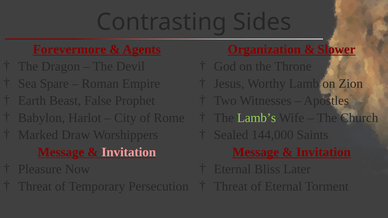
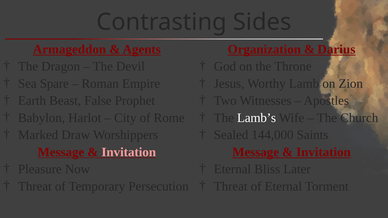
Forevermore: Forevermore -> Armageddon (70, 49)
Slower: Slower -> Darius (336, 49)
Lamb’s colour: light green -> white (257, 118)
